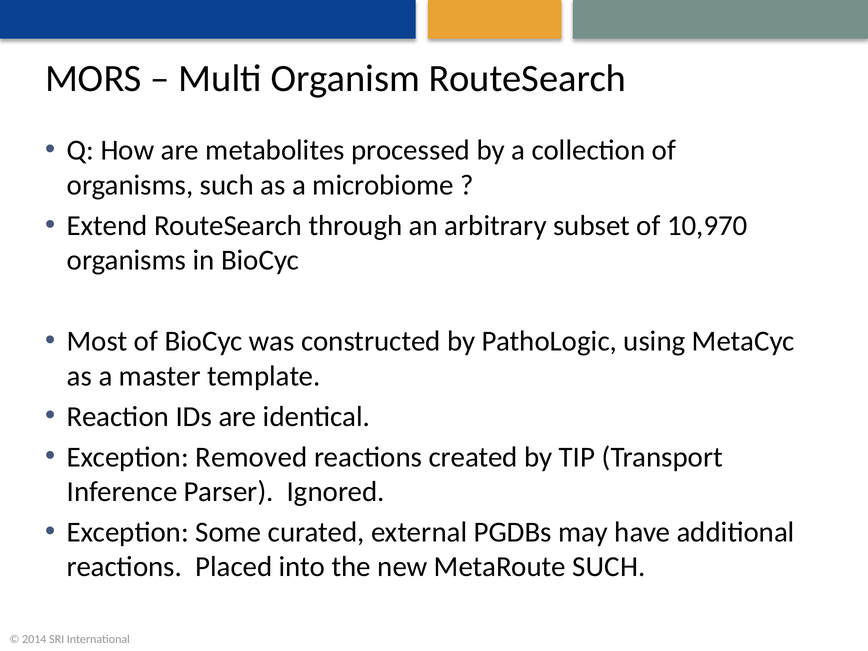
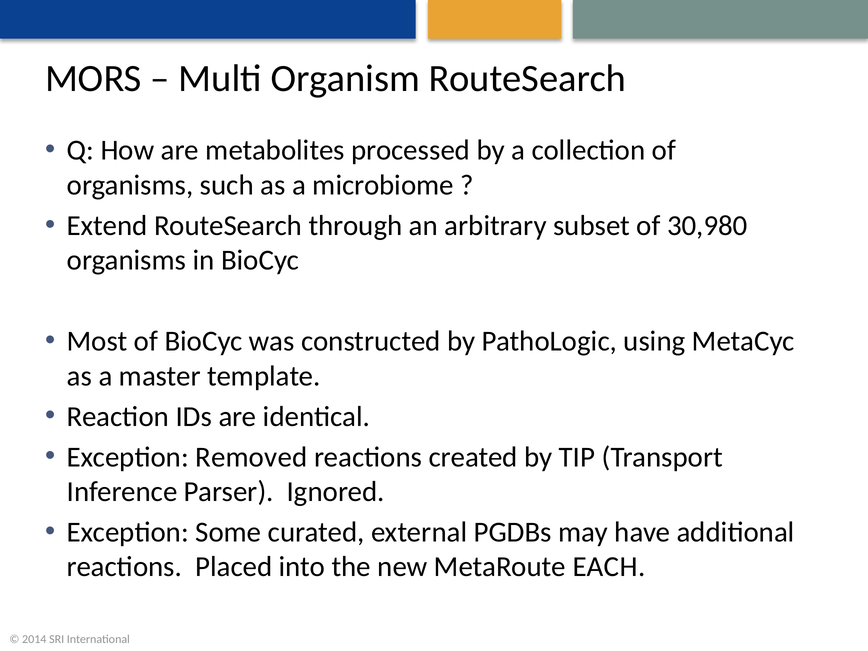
10,970: 10,970 -> 30,980 (707, 226)
MetaRoute SUCH: SUCH -> EACH (609, 567)
